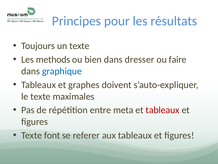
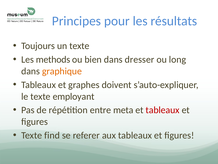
faire: faire -> long (178, 59)
graphique colour: blue -> orange (62, 71)
maximales: maximales -> employant (74, 96)
font: font -> find (52, 135)
